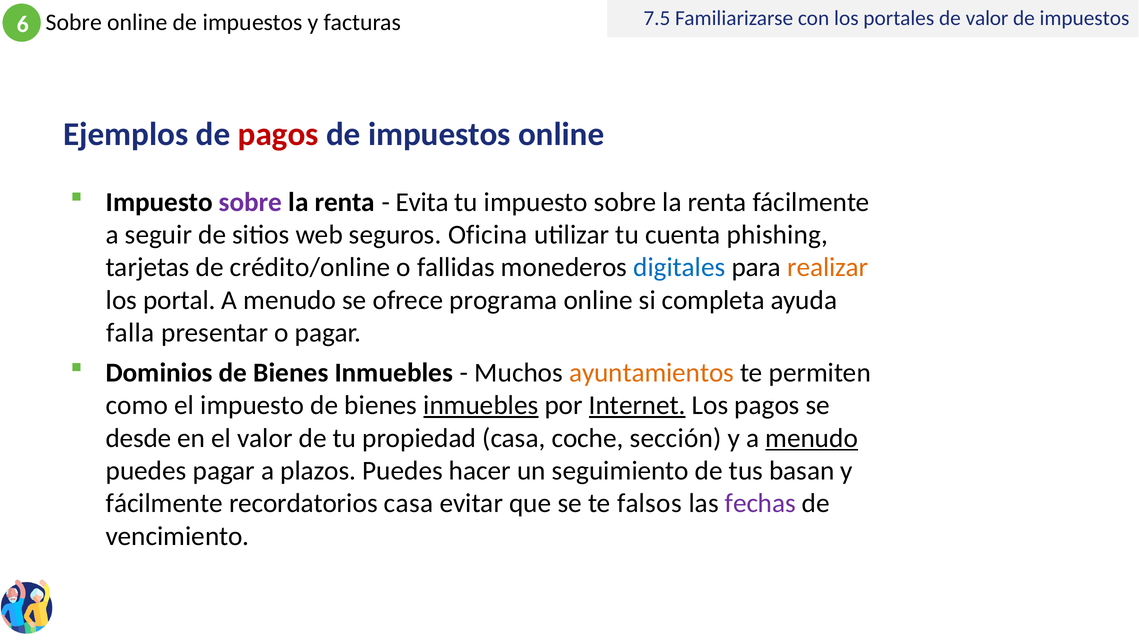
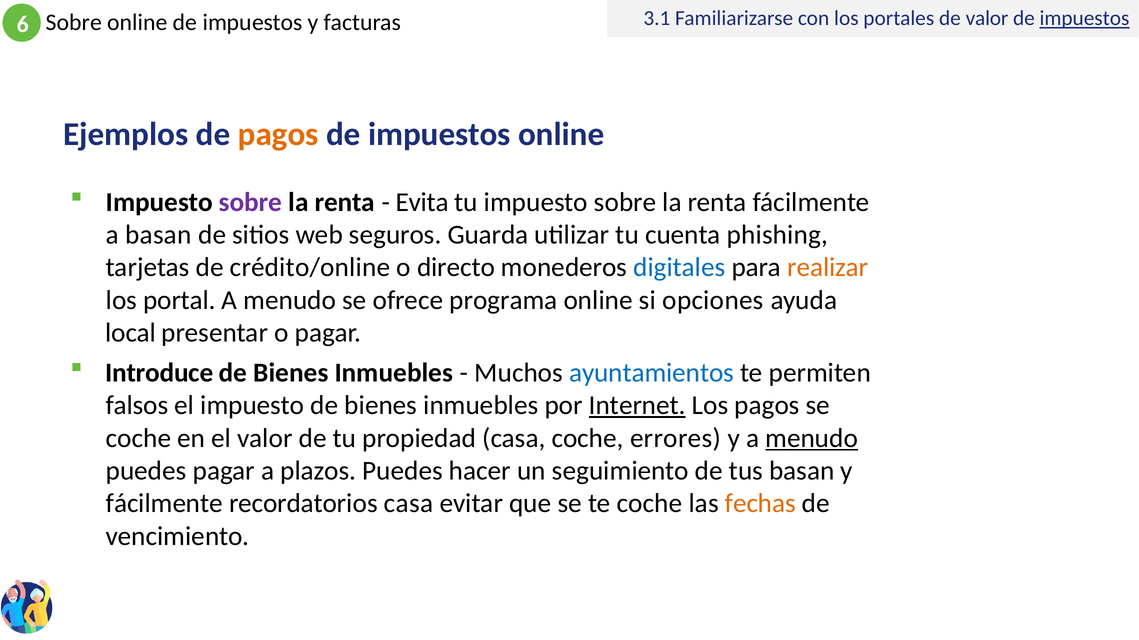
7.5: 7.5 -> 3.1 (657, 18)
impuestos underline: none -> present (1084, 18)
pagos colour: red -> orange (278, 135)
a seguir: seguir -> basan (158, 235)
Oficina: Oficina -> Guarda (488, 235)
fallidas: fallidas -> directo (456, 268)
completa: completa -> opciones (713, 300)
falla: falla -> local (131, 333)
Dominios: Dominios -> Introduce (159, 373)
ayuntamientos colour: orange -> blue (652, 373)
como: como -> falsos (137, 406)
inmuebles underline: present -> none (481, 406)
desde: desde -> coche (138, 439)
sección: sección -> errores (675, 439)
te falsos: falsos -> coche (649, 504)
fechas colour: purple -> orange (760, 504)
